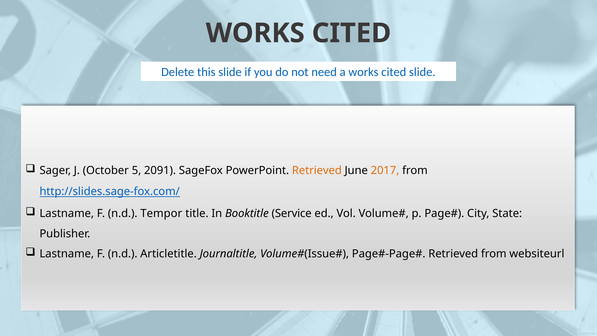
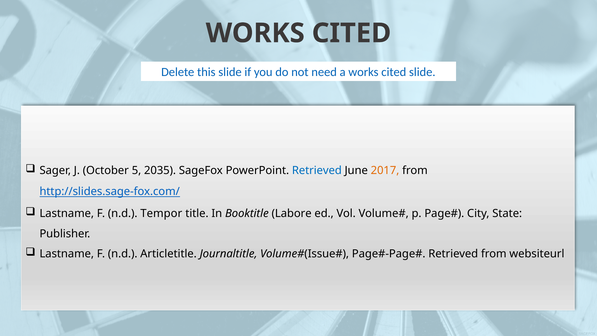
2091: 2091 -> 2035 (160, 170)
Retrieved colour: orange -> blue (317, 170)
Service: Service -> Labore (292, 213)
